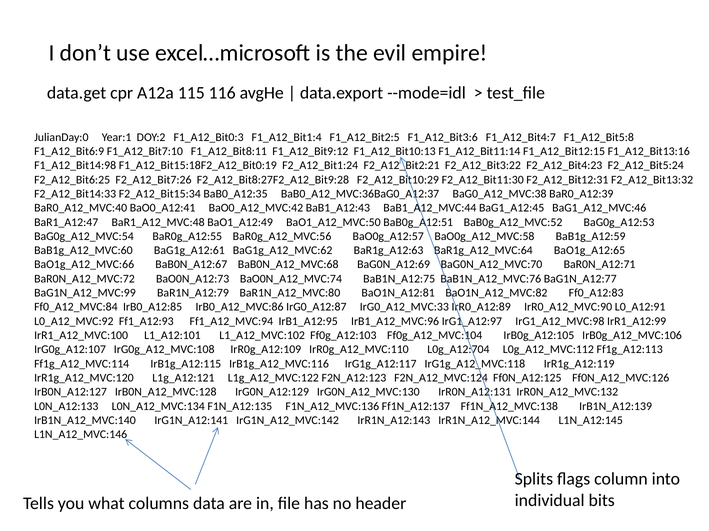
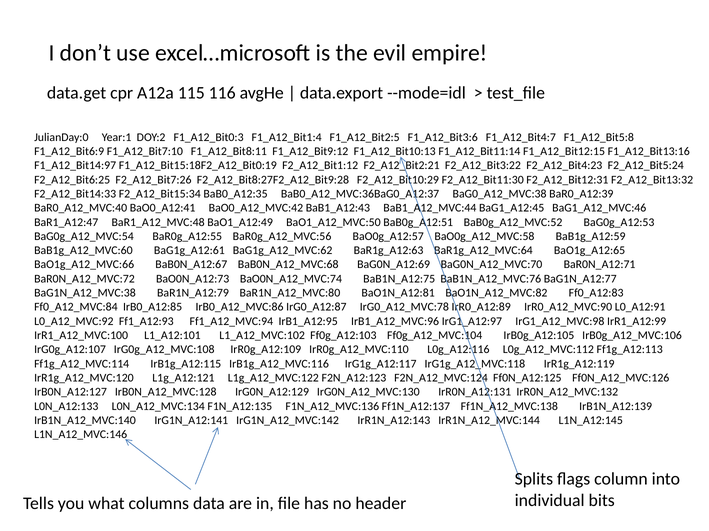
F1_A12_Bit14:98: F1_A12_Bit14:98 -> F1_A12_Bit14:97 (75, 166)
F2_A12_Bit1:24: F2_A12_Bit1:24 -> F2_A12_Bit1:12 (320, 166)
BaG1N_A12_MVC:99: BaG1N_A12_MVC:99 -> BaG1N_A12_MVC:38 (85, 293)
IrG0_A12_MVC:33: IrG0_A12_MVC:33 -> IrG0_A12_MVC:78 (404, 308)
L0g_A12:704: L0g_A12:704 -> L0g_A12:116 (458, 350)
